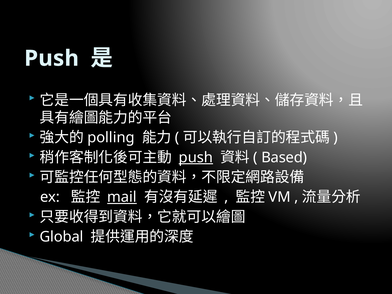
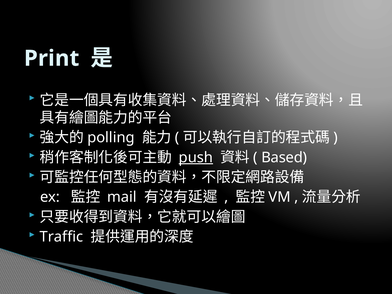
Push: Push -> Print (52, 58)
mail underline: present -> none (122, 197)
Global: Global -> Traffic (61, 237)
